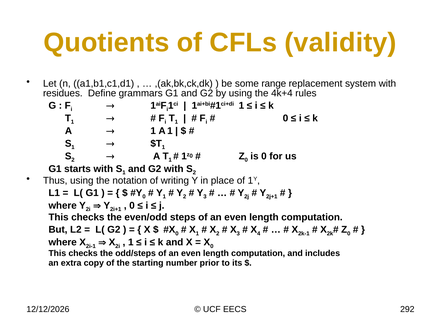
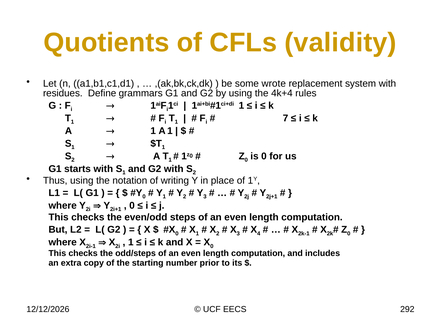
range: range -> wrote (274, 84)
0: 0 -> 7 (286, 118)
